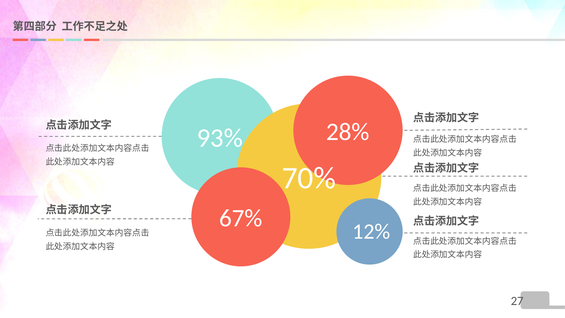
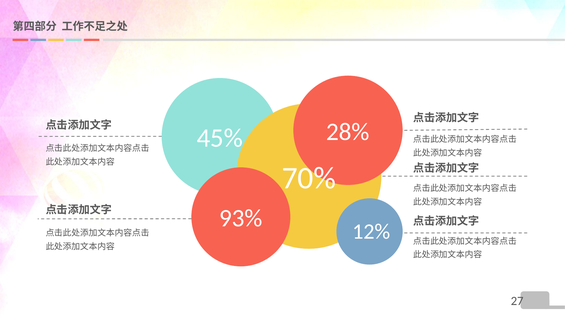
93%: 93% -> 45% (220, 138)
67%: 67% -> 93% (241, 218)
